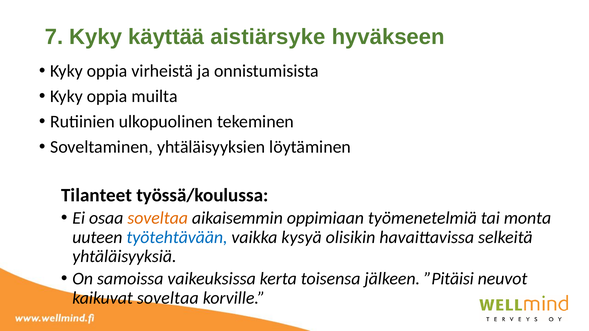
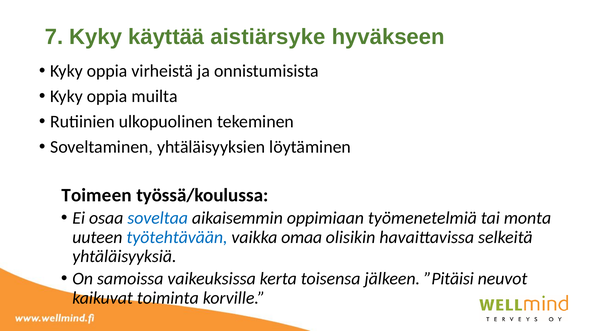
Tilanteet: Tilanteet -> Toimeen (97, 195)
soveltaa colour: orange -> blue (158, 218)
kysyä: kysyä -> omaa (302, 237)
kaikuvat soveltaa: soveltaa -> toiminta (168, 298)
